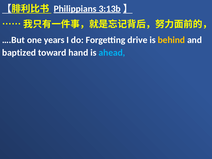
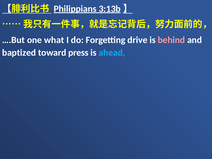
years: years -> what (54, 40)
behind colour: yellow -> pink (171, 40)
hand: hand -> press (78, 53)
